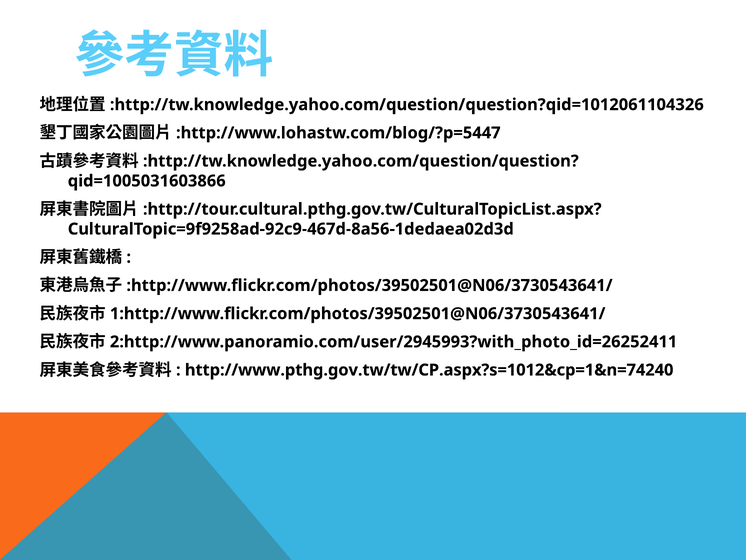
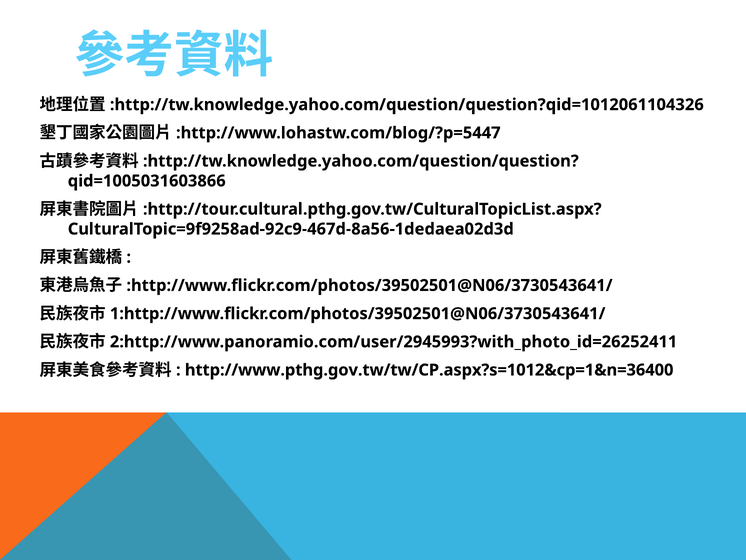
http://www.pthg.gov.tw/tw/CP.aspx?s=1012&cp=1&n=74240: http://www.pthg.gov.tw/tw/CP.aspx?s=1012&cp=1&n=74240 -> http://www.pthg.gov.tw/tw/CP.aspx?s=1012&cp=1&n=36400 (429, 370)
